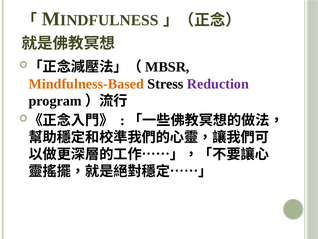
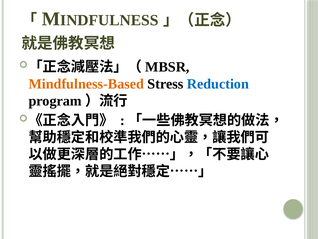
Reduction colour: purple -> blue (218, 84)
